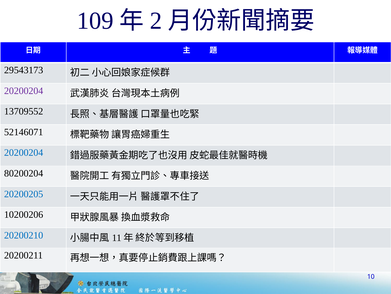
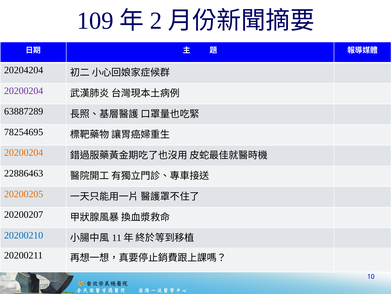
29543173: 29543173 -> 20204204 (24, 70)
13709552: 13709552 -> 63887289 (24, 111)
52146071: 52146071 -> 78254695 (24, 132)
20200204 colour: blue -> orange (24, 152)
80200204: 80200204 -> 22886463 (24, 173)
20200205 colour: blue -> orange (24, 194)
10200206: 10200206 -> 20200207 (24, 214)
